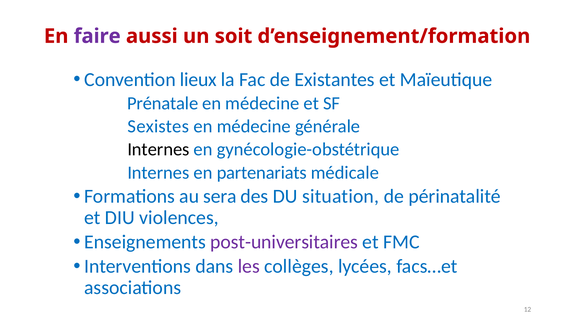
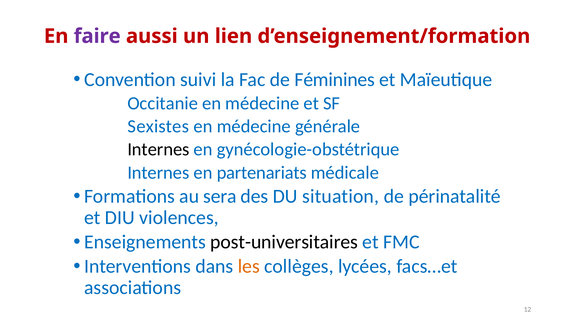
soit: soit -> lien (233, 36)
lieux: lieux -> suivi (198, 79)
Existantes: Existantes -> Féminines (335, 79)
Prénatale: Prénatale -> Occitanie (163, 103)
post-universitaires colour: purple -> black (284, 242)
les colour: purple -> orange (249, 266)
